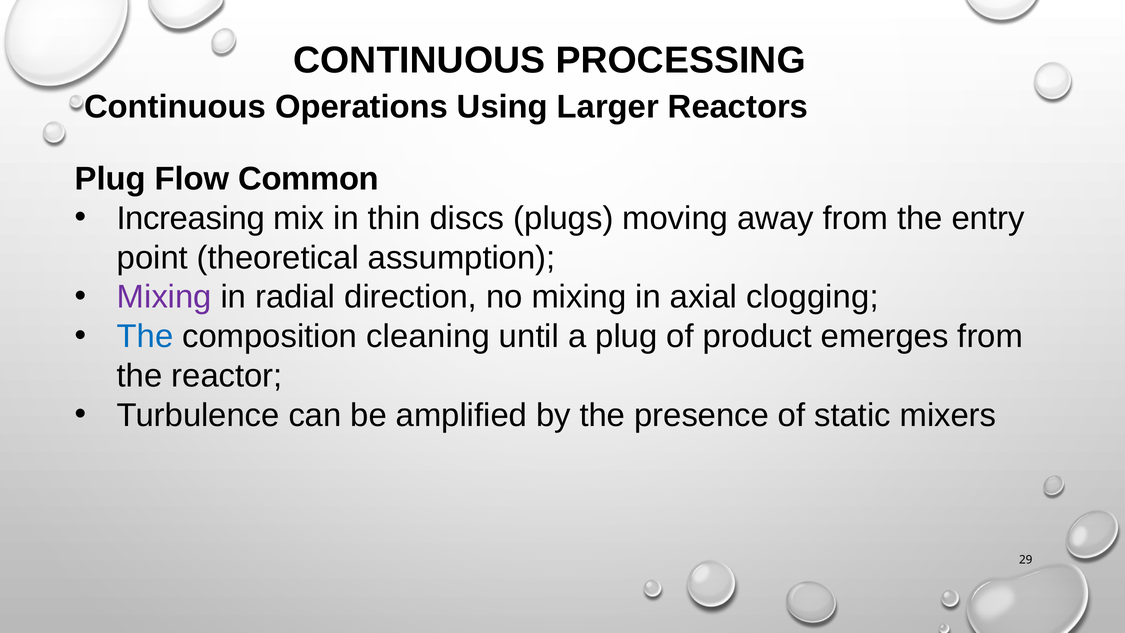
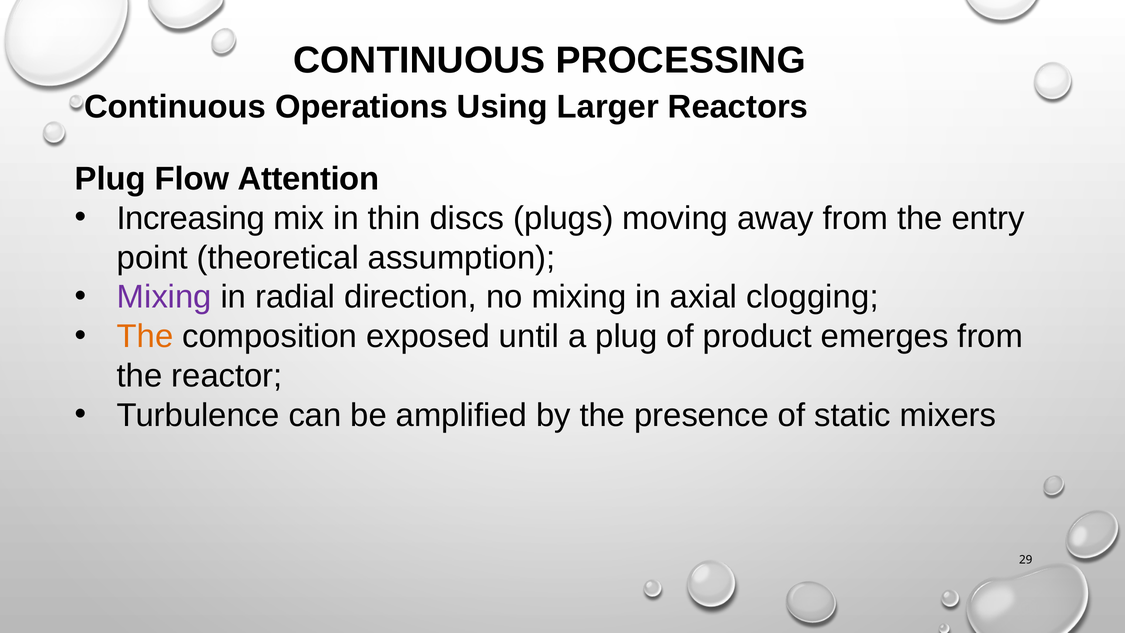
Common: Common -> Attention (309, 179)
The colour: blue -> orange (145, 336)
cleaning: cleaning -> exposed (428, 336)
